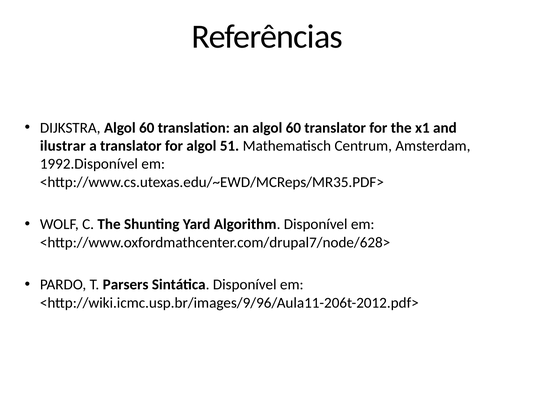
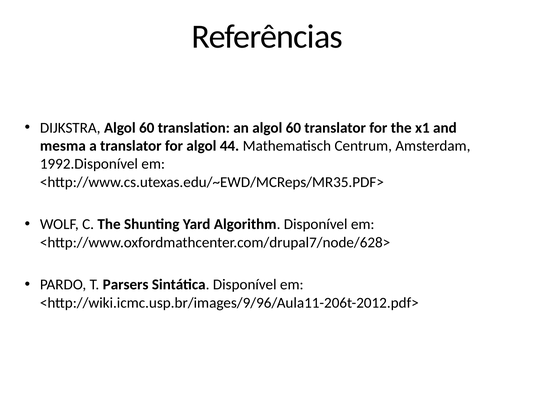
ilustrar: ilustrar -> mesma (63, 146)
51: 51 -> 44 (230, 146)
